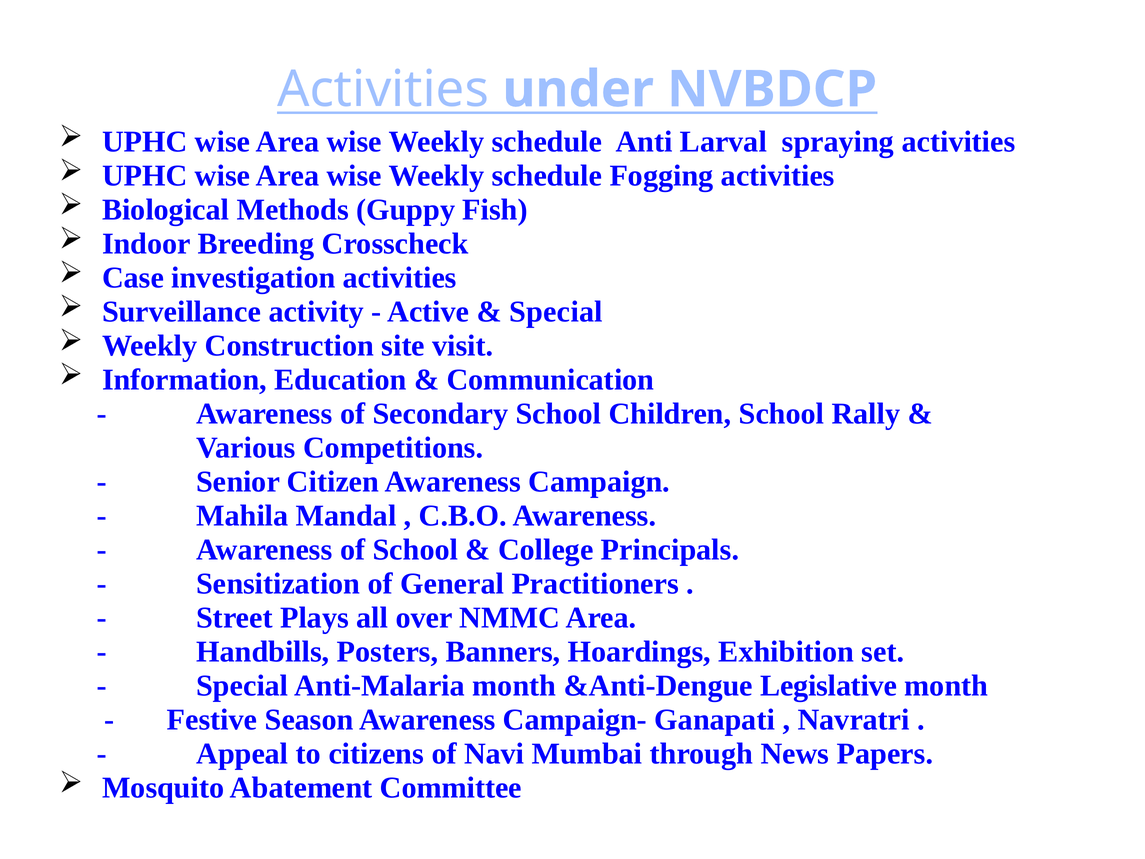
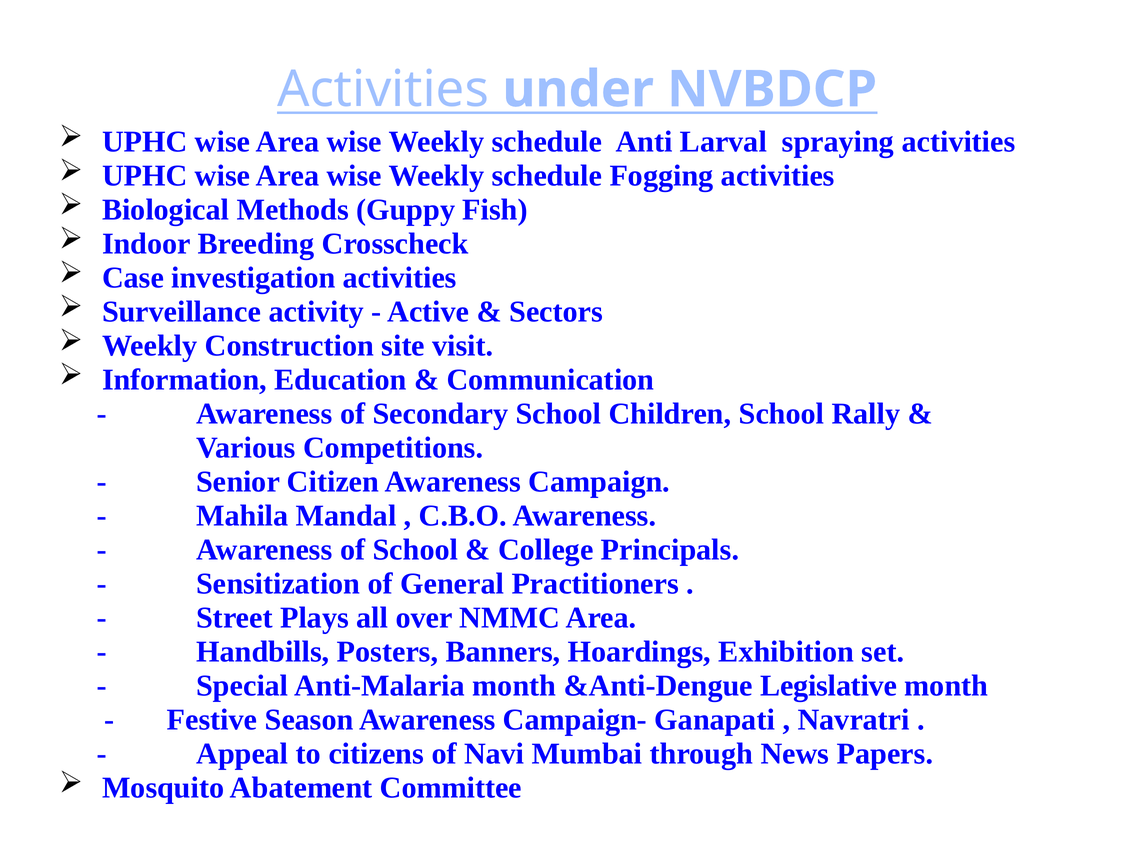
Special: Special -> Sectors (556, 312)
